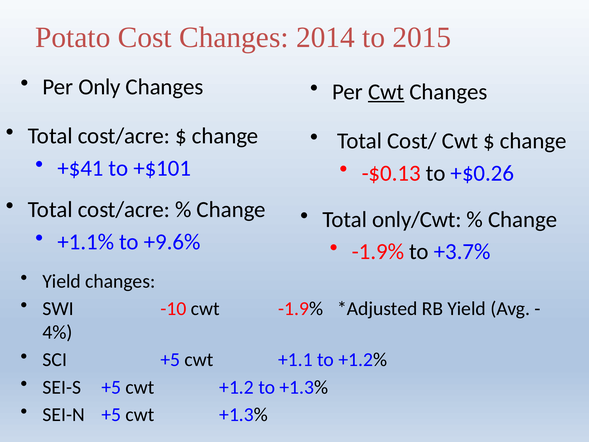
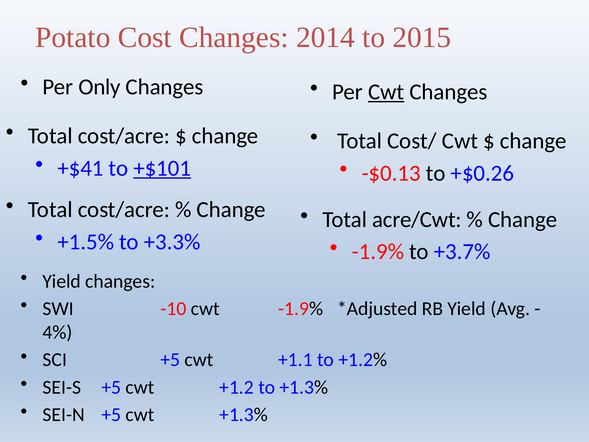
+$101 underline: none -> present (162, 168)
only/Cwt: only/Cwt -> acre/Cwt (417, 219)
+1.1%: +1.1% -> +1.5% (86, 242)
+9.6%: +9.6% -> +3.3% (172, 242)
